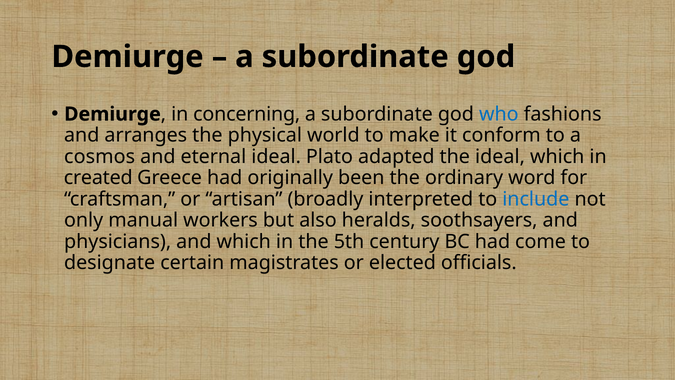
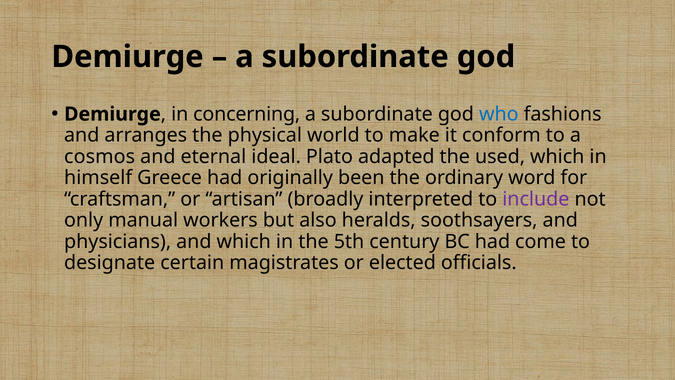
the ideal: ideal -> used (500, 157)
created: created -> himself (98, 178)
include colour: blue -> purple (536, 199)
